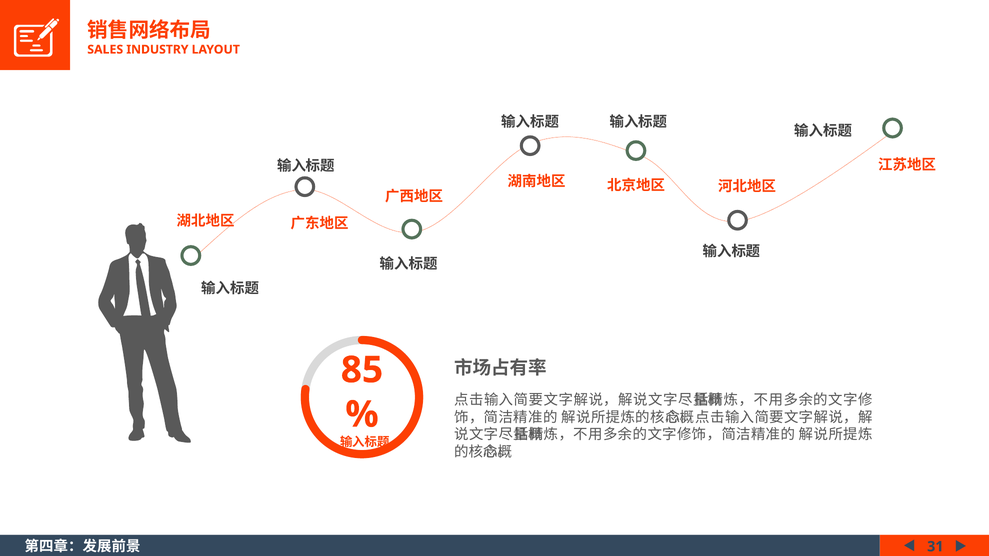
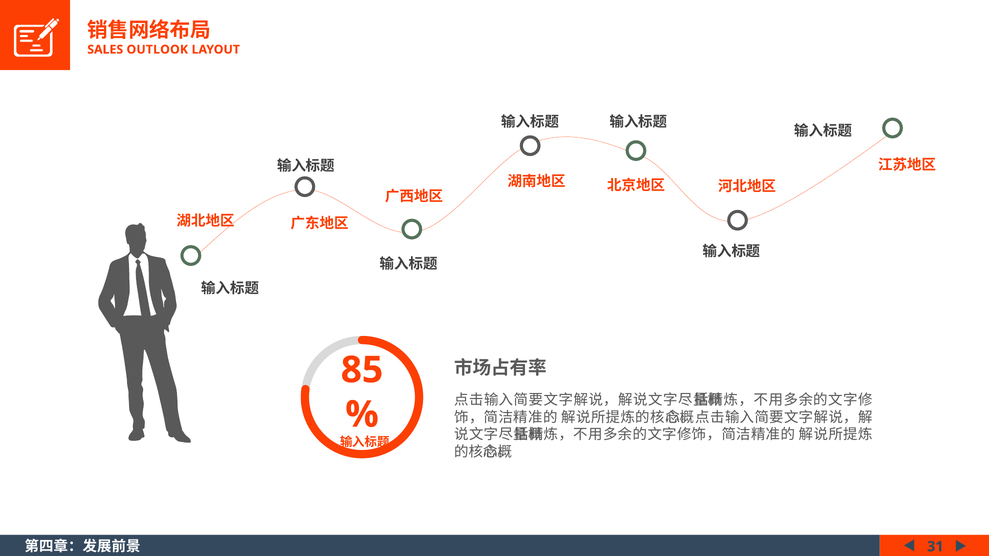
INDUSTRY: INDUSTRY -> OUTLOOK (157, 50)
